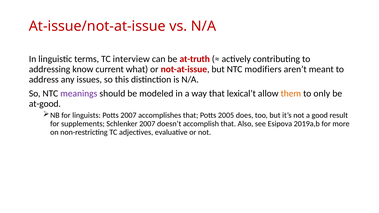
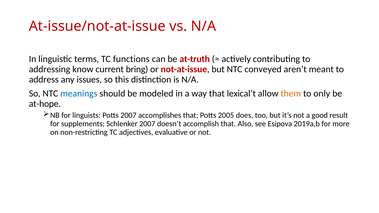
interview: interview -> functions (131, 59)
what: what -> bring (137, 69)
modifiers: modifiers -> conveyed (263, 69)
meanings colour: purple -> blue (79, 94)
at-good: at-good -> at-hope (45, 104)
